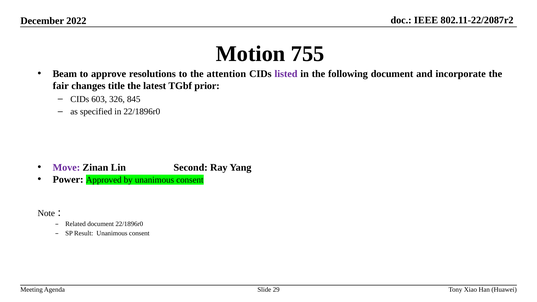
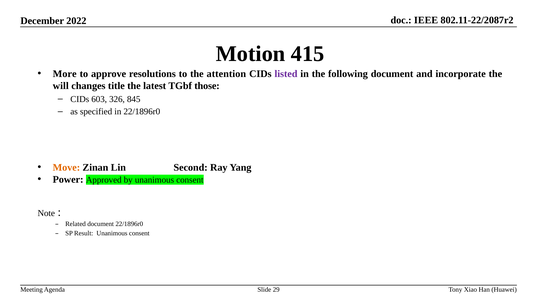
755: 755 -> 415 (308, 54)
Beam: Beam -> More (65, 74)
fair: fair -> will (61, 86)
prior: prior -> those (207, 86)
Move colour: purple -> orange (66, 167)
